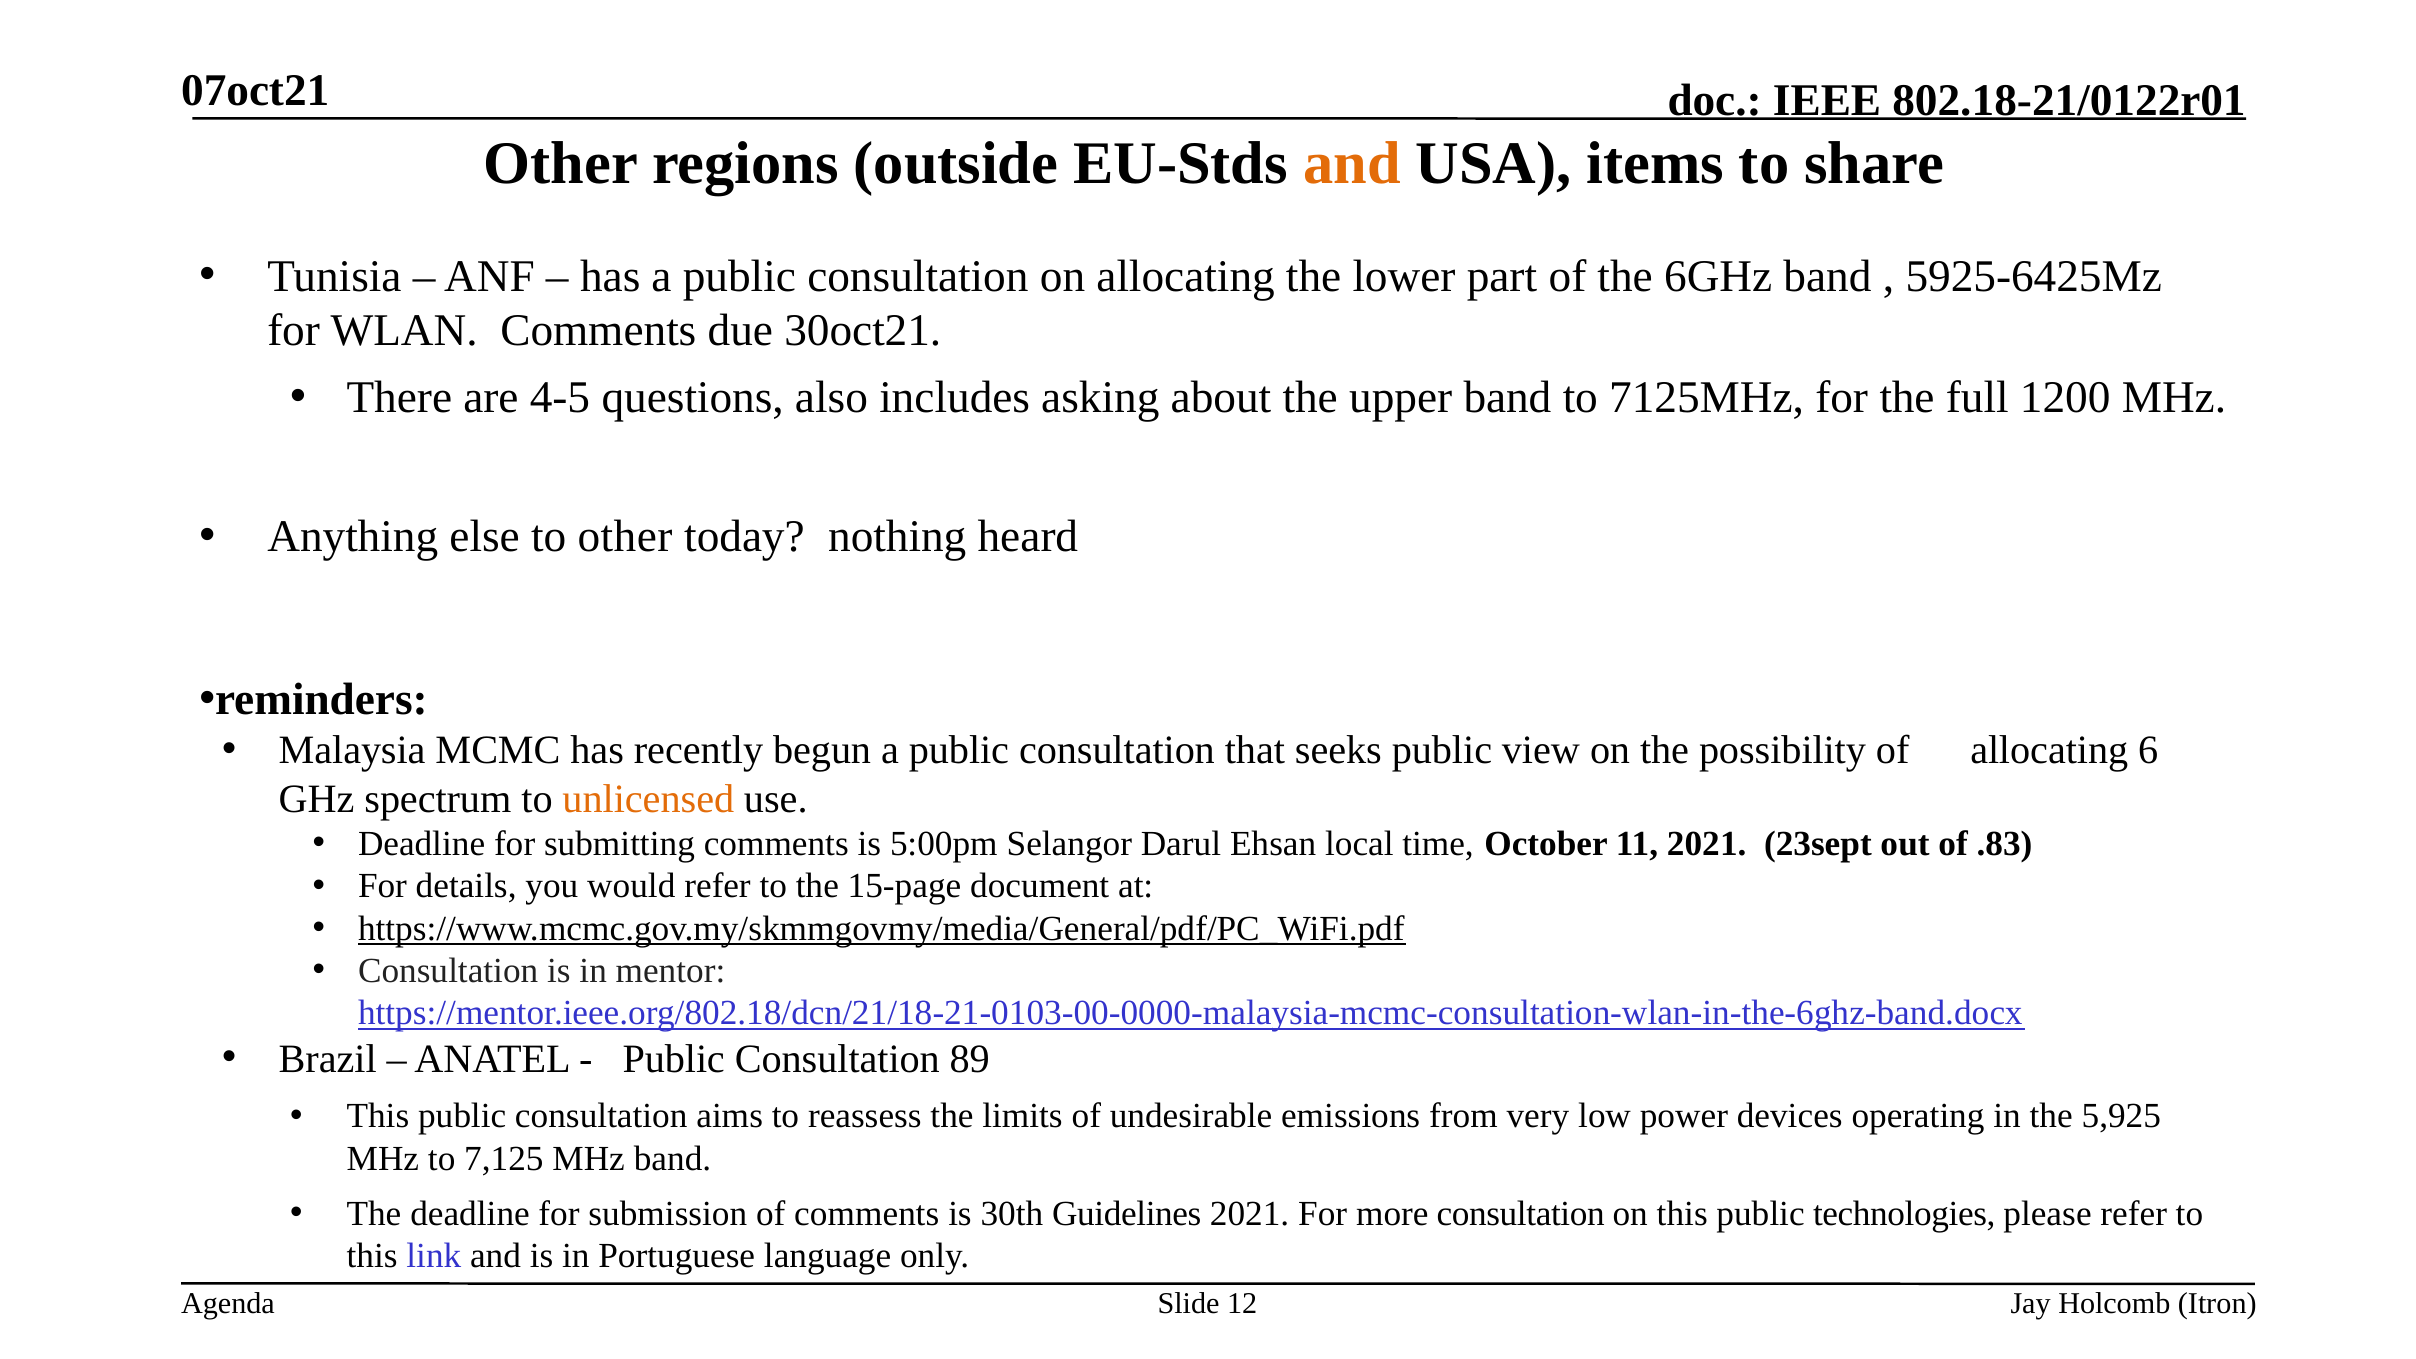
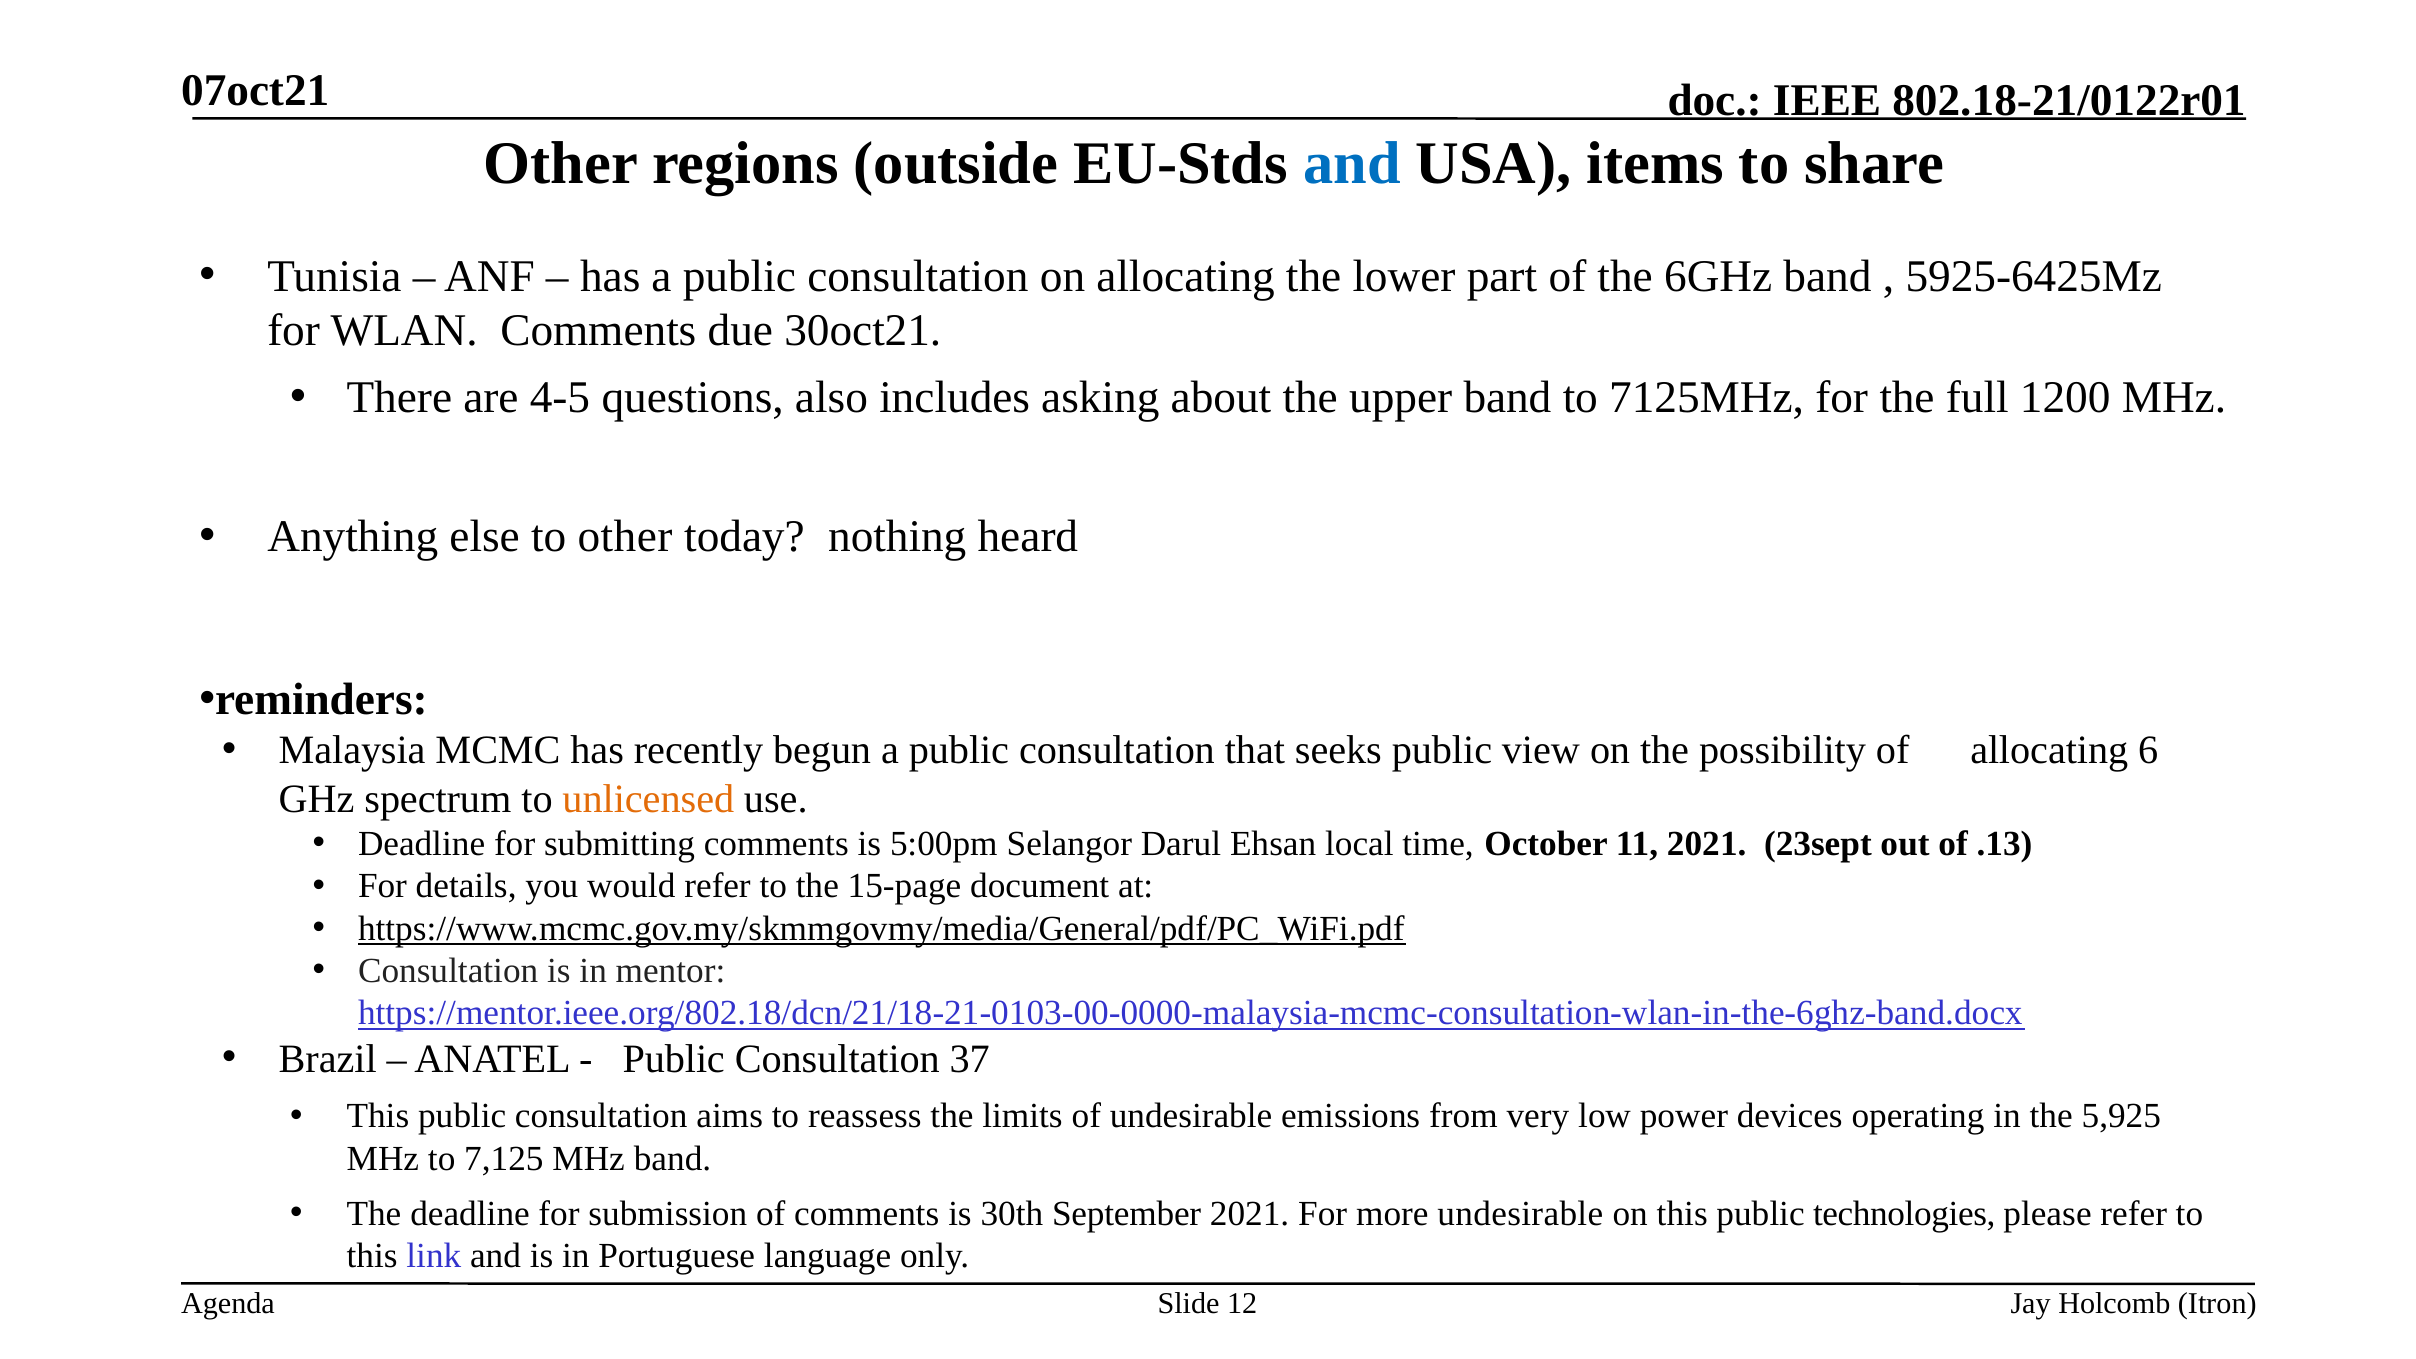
and colour: orange -> blue (1352, 163)
.83: .83 -> .13 (2005, 844)
89: 89 -> 37 (970, 1059)
Guidelines: Guidelines -> September (1127, 1213)
more consultation: consultation -> undesirable (1520, 1213)
